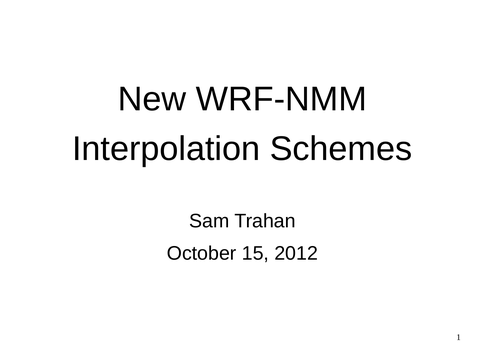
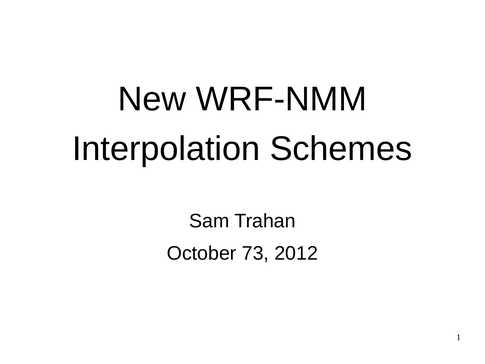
15: 15 -> 73 (255, 253)
